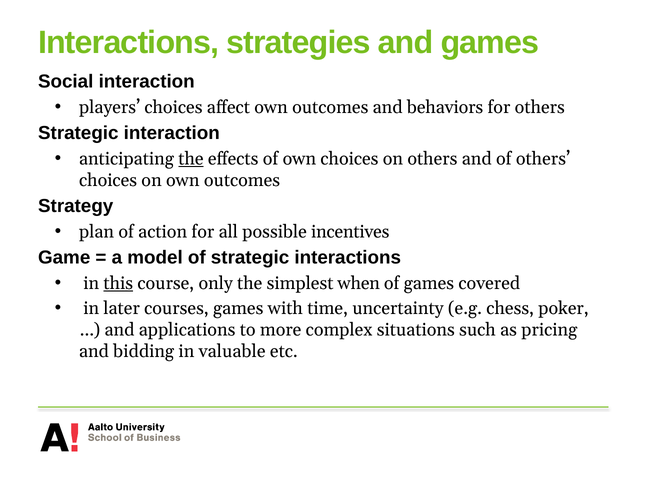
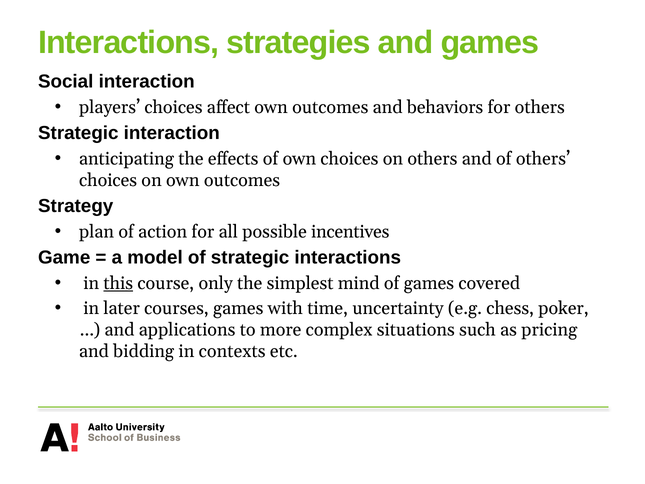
the underline: present -> none (191, 159)
when: when -> mind (359, 283)
valuable: valuable -> contexts (232, 351)
